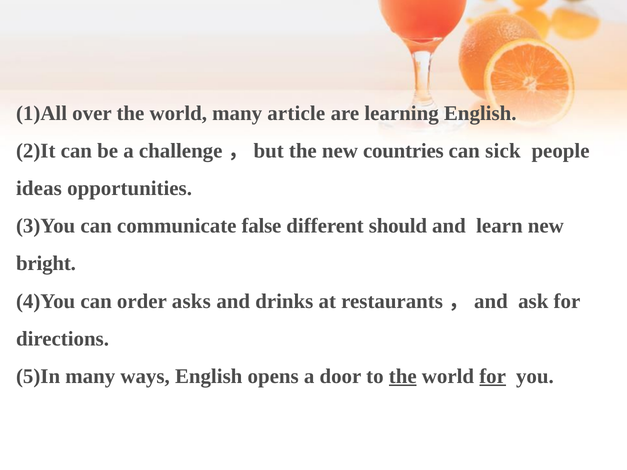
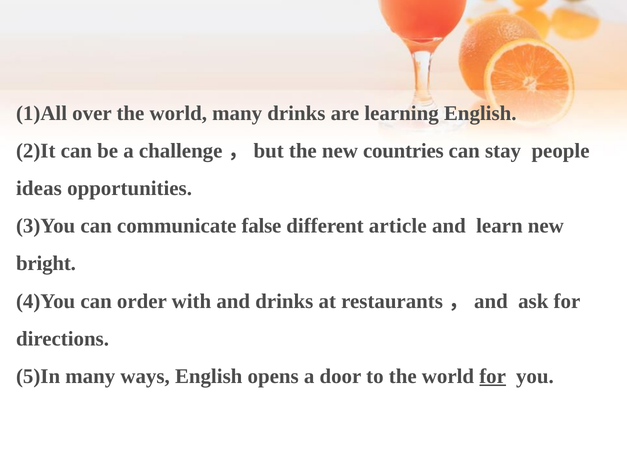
many article: article -> drinks (296, 113)
sick: sick -> stay (503, 151)
should: should -> article (398, 226)
asks: asks -> with (191, 301)
the underline: present -> none (403, 377)
